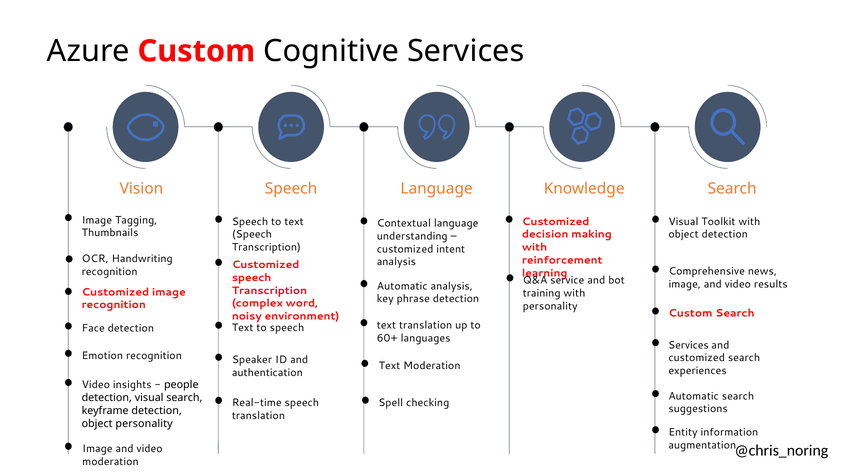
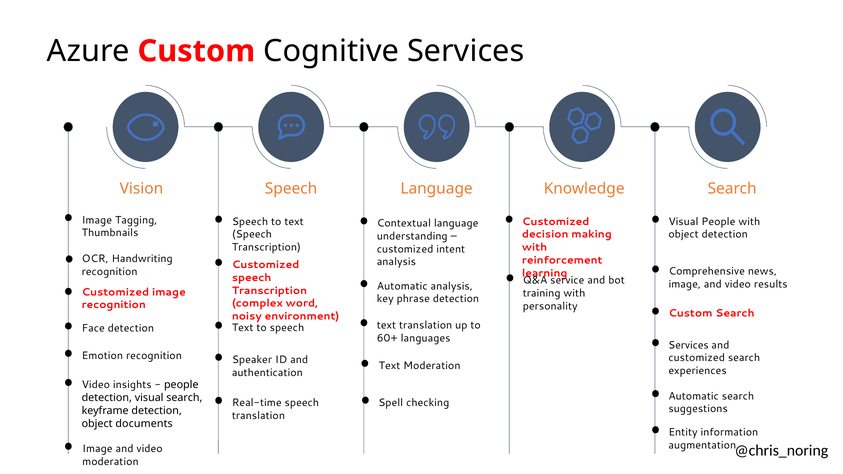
Visual Toolkit: Toolkit -> People (718, 222)
object personality: personality -> documents (144, 424)
